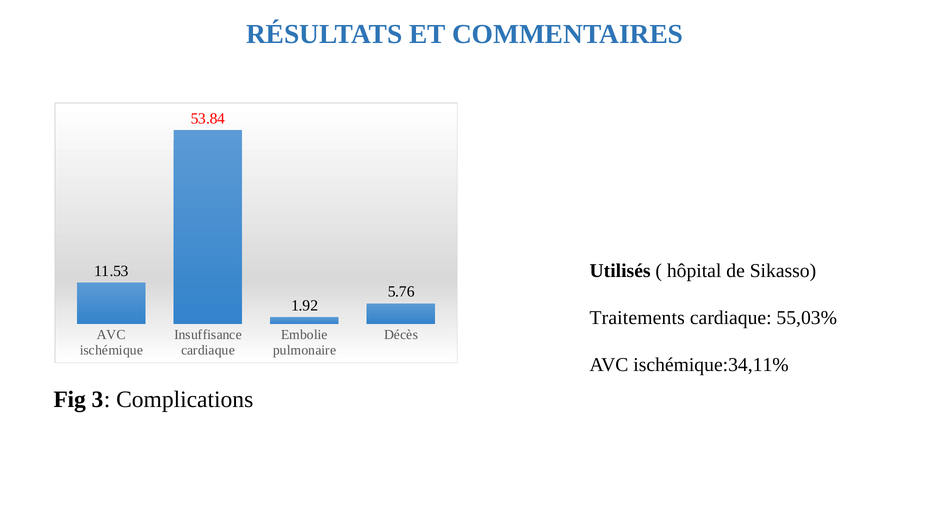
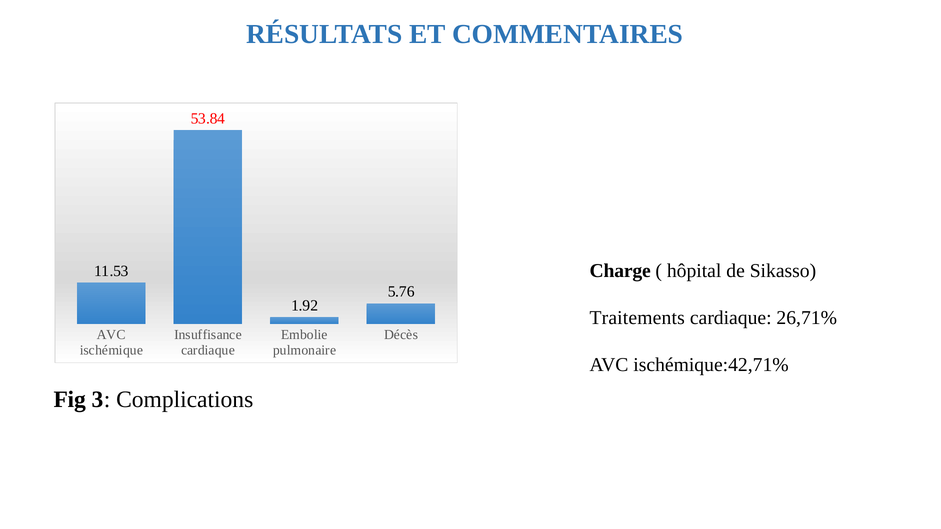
Utilisés: Utilisés -> Charge (620, 271)
55,03%: 55,03% -> 26,71% (807, 318)
ischémique:34,11%: ischémique:34,11% -> ischémique:42,71% (711, 365)
